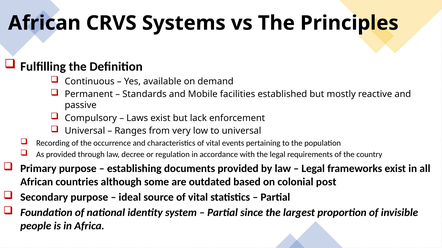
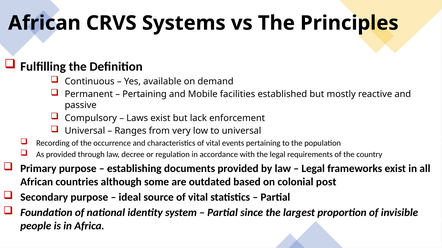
Standards: Standards -> Pertaining (145, 94)
